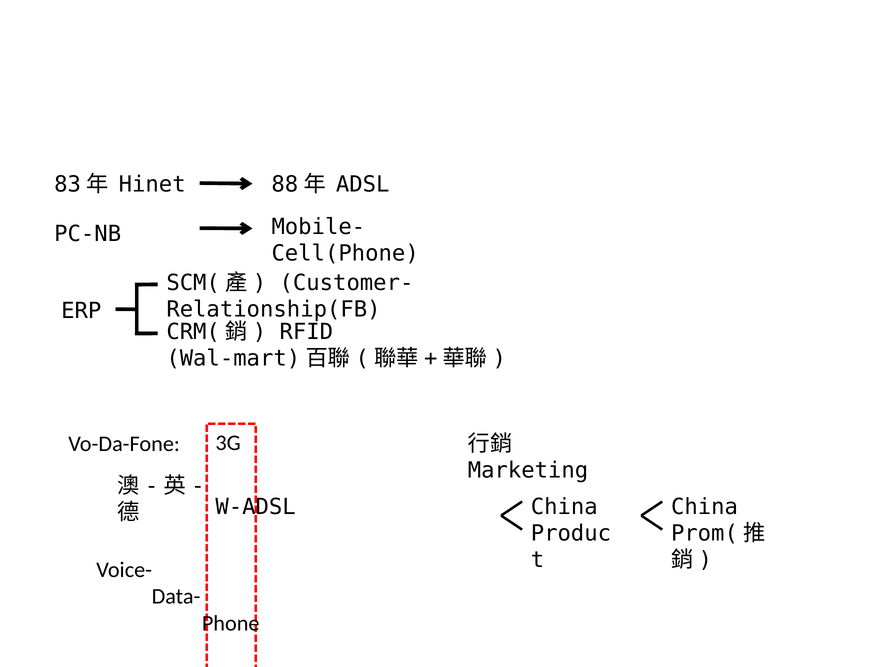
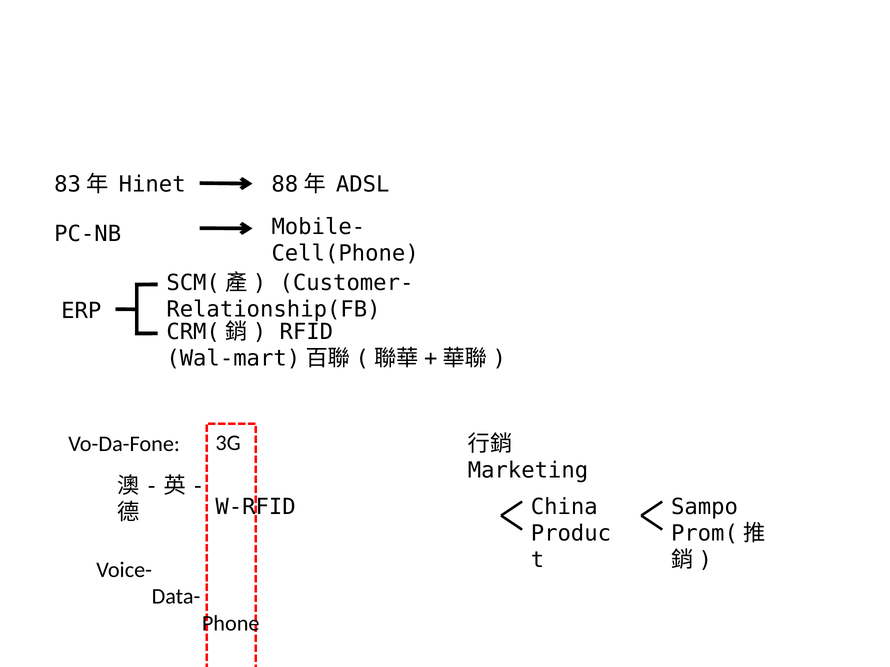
China: China -> Sampo (704, 507)
W-ADSL: W-ADSL -> W-RFID (256, 507)
